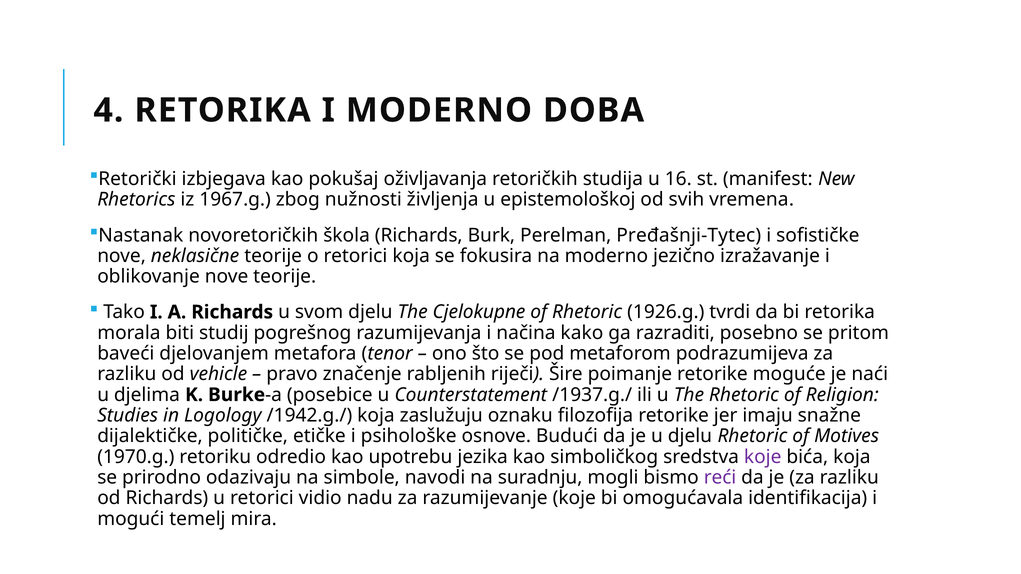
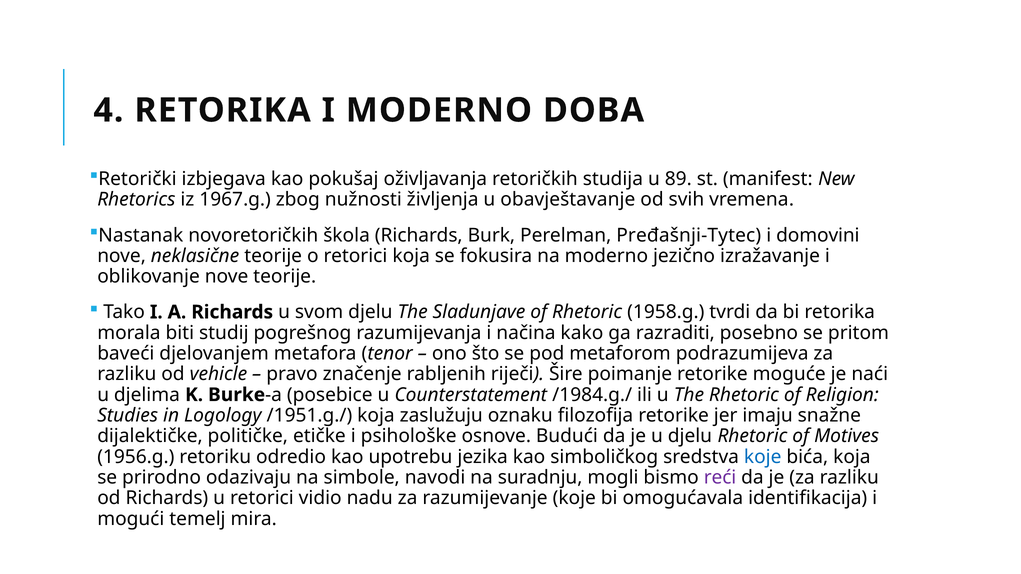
16: 16 -> 89 (678, 179)
epistemološkoj: epistemološkoj -> obavještavanje (568, 200)
sofističke: sofističke -> domovini (818, 235)
Cjelokupne: Cjelokupne -> Sladunjave (479, 312)
1926.g: 1926.g -> 1958.g (666, 312)
/1937.g./: /1937.g./ -> /1984.g./ (592, 395)
/1942.g./: /1942.g./ -> /1951.g./ (309, 416)
1970.g: 1970.g -> 1956.g (136, 457)
koje colour: purple -> blue (763, 457)
